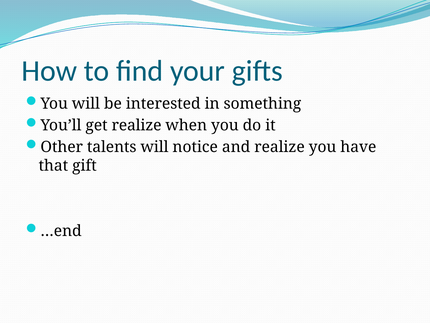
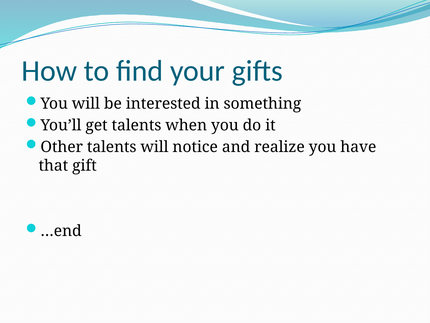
get realize: realize -> talents (137, 125)
